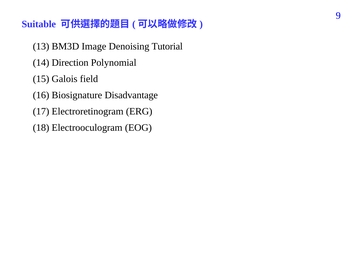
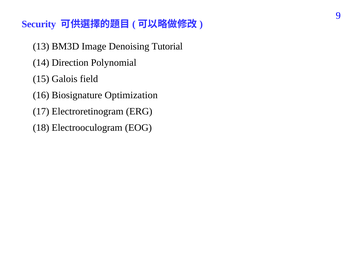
Suitable: Suitable -> Security (39, 24)
Disadvantage: Disadvantage -> Optimization (131, 95)
